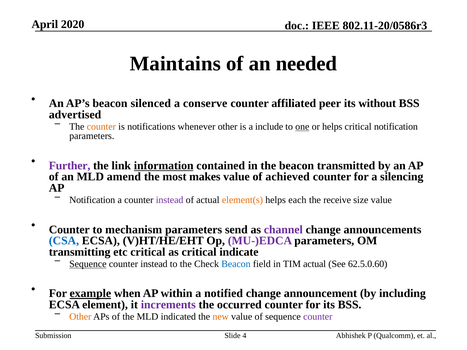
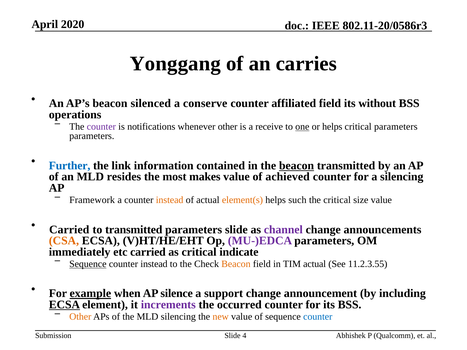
Maintains: Maintains -> Yonggang (175, 64)
needed: needed -> carries (306, 64)
affiliated peer: peer -> field (330, 104)
advertised: advertised -> operations (75, 115)
counter colour: orange -> purple (101, 127)
include: include -> receive (269, 127)
critical notification: notification -> parameters (396, 127)
Further colour: purple -> blue (70, 166)
information underline: present -> none (164, 166)
beacon underline: none -> present (297, 166)
amend: amend -> resides (124, 177)
Notification: Notification -> Framework (92, 200)
instead colour: purple -> orange (170, 200)
each: each -> such (297, 200)
the receive: receive -> critical (337, 200)
Counter: Counter -> Carried (69, 230)
to mechanism: mechanism -> transmitted (134, 230)
parameters send: send -> slide (236, 230)
CSA colour: blue -> orange (64, 241)
transmitting: transmitting -> immediately (80, 252)
etc critical: critical -> carried (148, 252)
Beacon colour: blue -> orange (236, 264)
62.5.0.60: 62.5.0.60 -> 11.2.3.55 (368, 264)
within: within -> silence (177, 294)
notified: notified -> support (224, 294)
ECSA underline: none -> present (64, 305)
MLD indicated: indicated -> silencing (178, 317)
counter colour: purple -> blue (318, 317)
